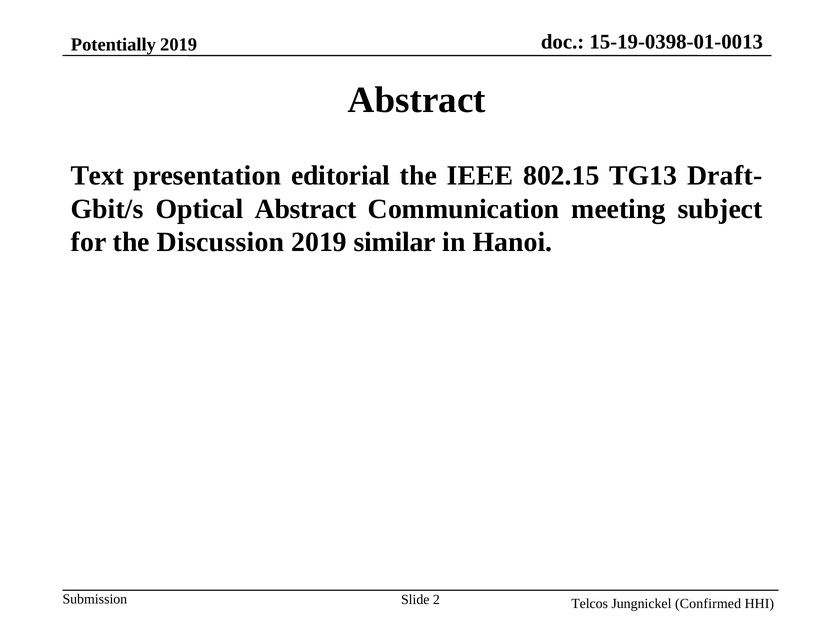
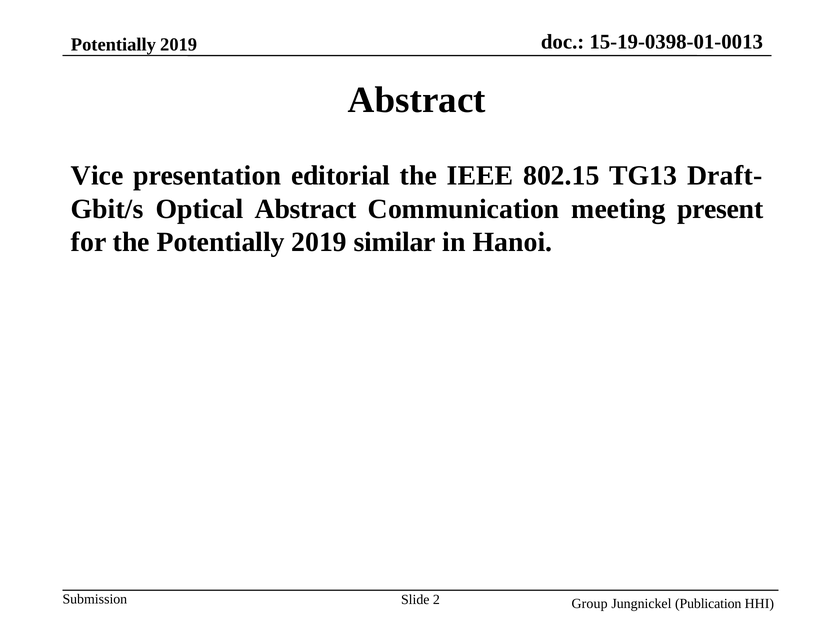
Text: Text -> Vice (97, 176)
subject: subject -> present (720, 209)
the Discussion: Discussion -> Potentially (221, 242)
Telcos: Telcos -> Group (590, 604)
Confirmed: Confirmed -> Publication (708, 604)
